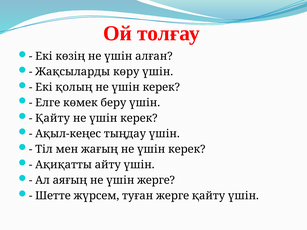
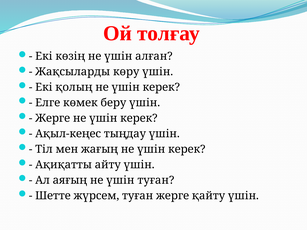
Қайту: Қайту -> Жерге (53, 118)
үшін жерге: жерге -> туған (156, 180)
